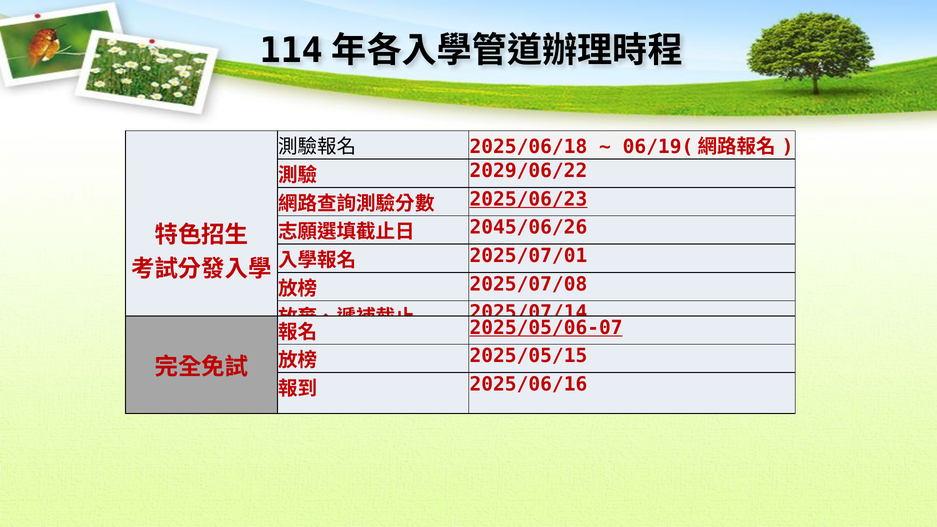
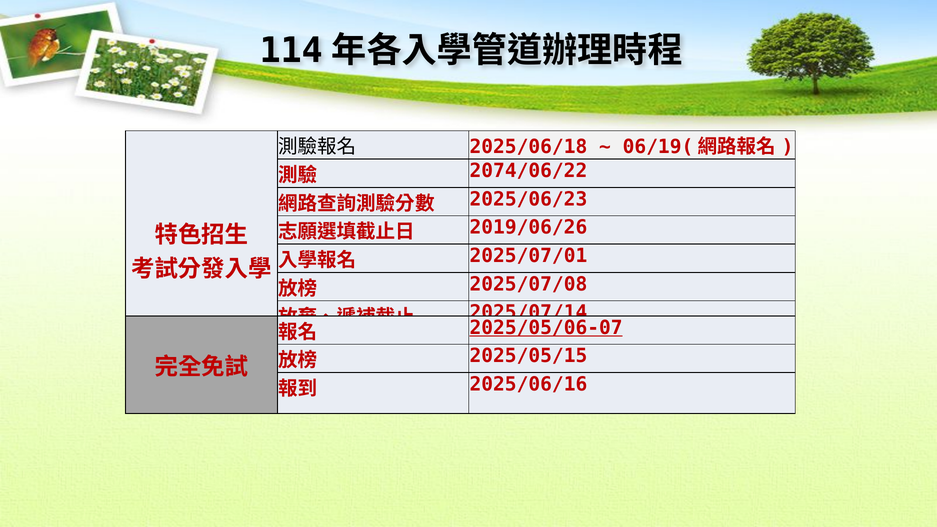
2029/06/22: 2029/06/22 -> 2074/06/22 (528, 171)
2025/06/23 underline: present -> none (528, 199)
2045/06/26: 2045/06/26 -> 2019/06/26 (528, 227)
